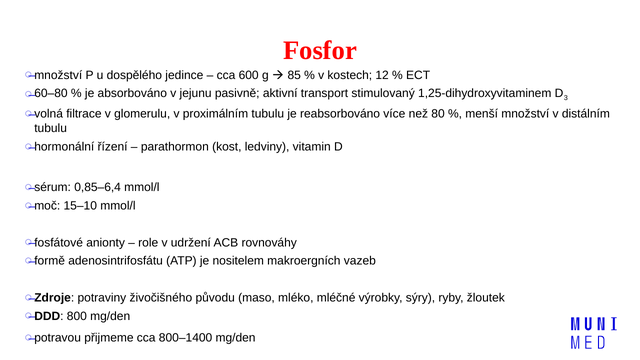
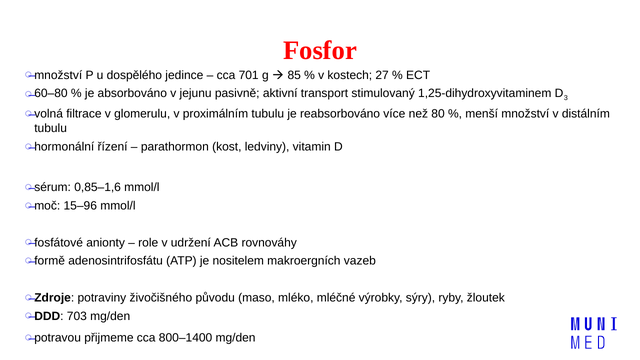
600: 600 -> 701 (249, 75)
12: 12 -> 27 (382, 75)
0,85–6,4: 0,85–6,4 -> 0,85–1,6 (98, 187)
15–10: 15–10 -> 15–96 (80, 206)
800: 800 -> 703 (77, 316)
